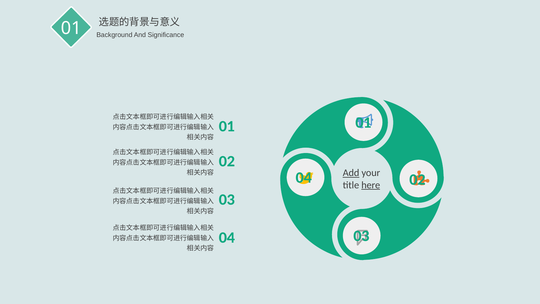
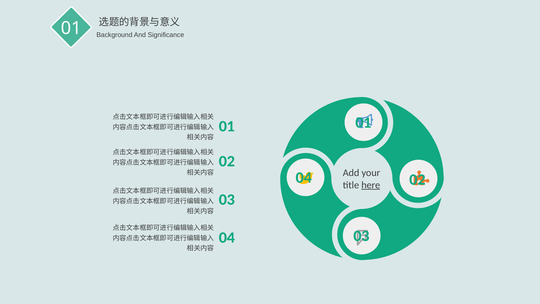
Add underline: present -> none (351, 173)
